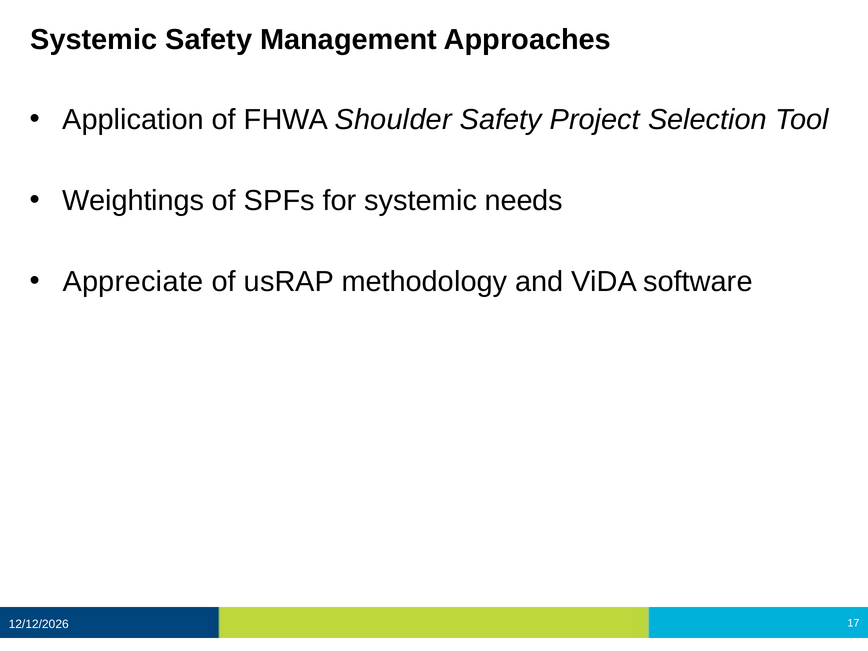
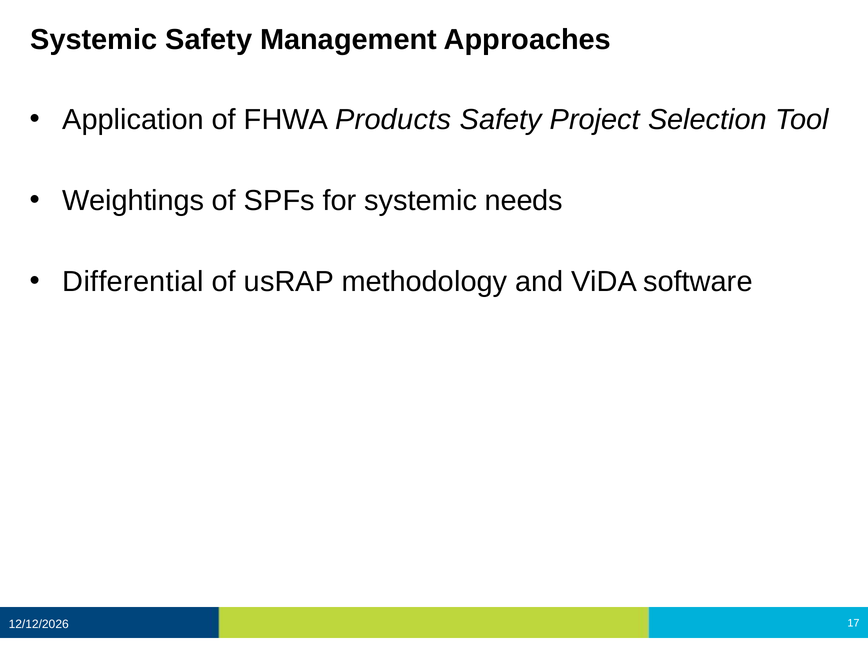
Shoulder: Shoulder -> Products (393, 120)
Appreciate: Appreciate -> Differential (133, 282)
